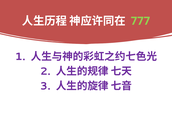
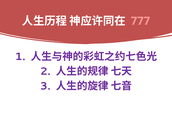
777 colour: light green -> pink (140, 21)
